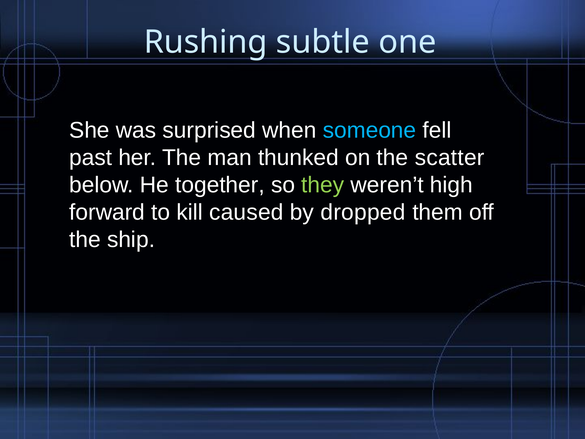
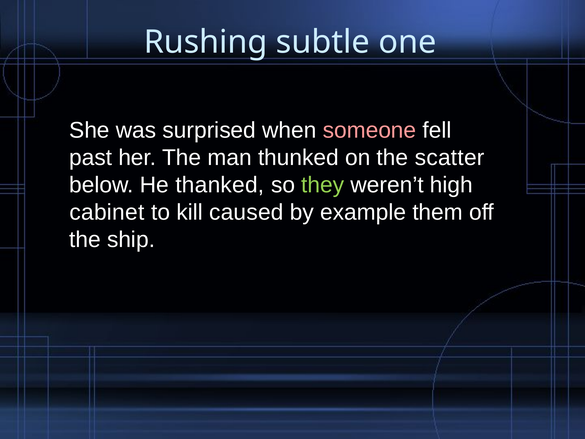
someone colour: light blue -> pink (370, 130)
together: together -> thanked (220, 185)
forward: forward -> cabinet (107, 212)
dropped: dropped -> example (363, 212)
